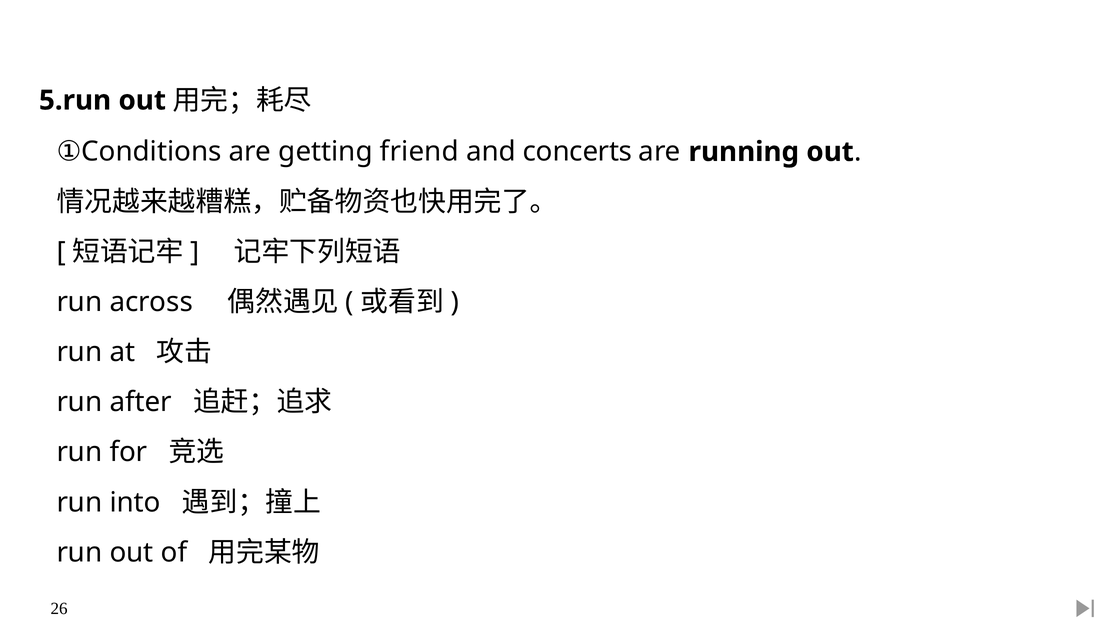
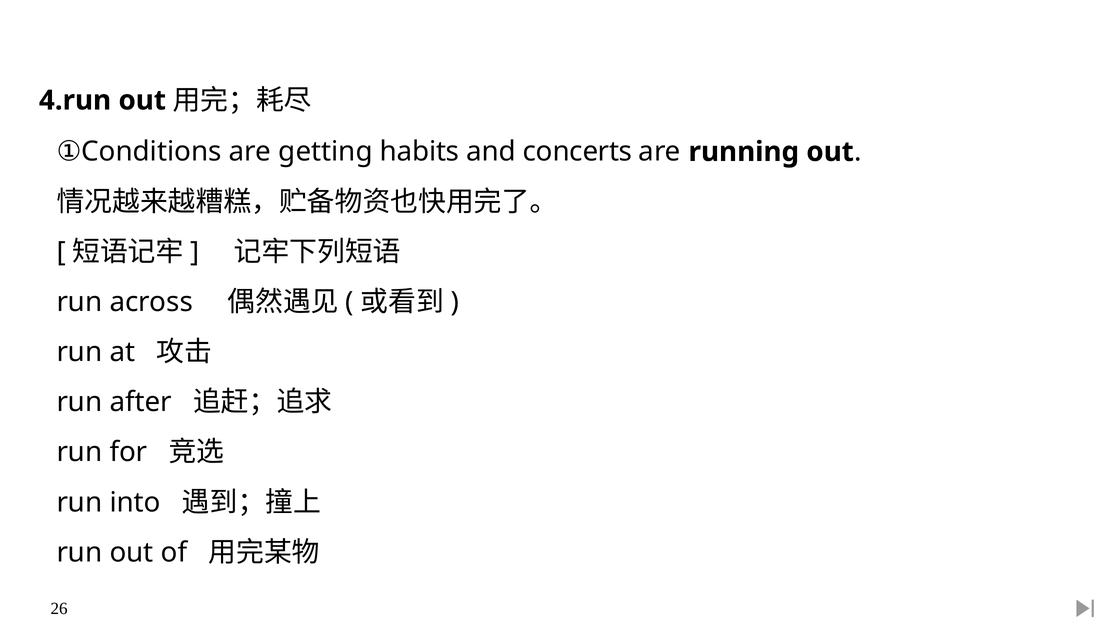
5.run: 5.run -> 4.run (75, 100)
friend: friend -> habits (420, 152)
